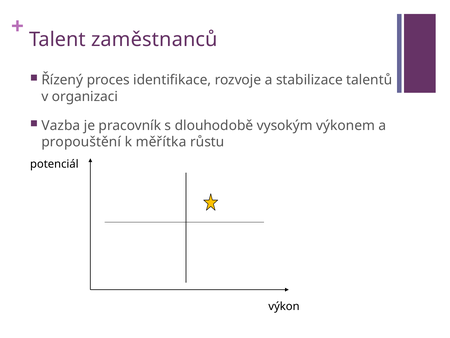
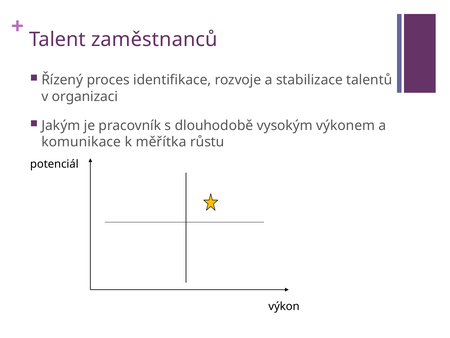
Vazba: Vazba -> Jakým (61, 125)
propouštění: propouštění -> komunikace (81, 142)
